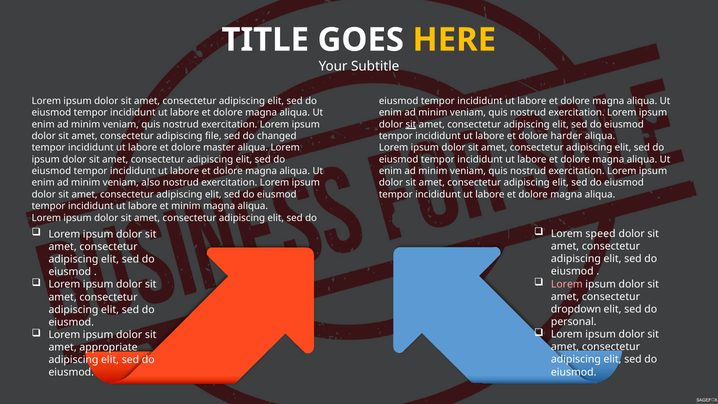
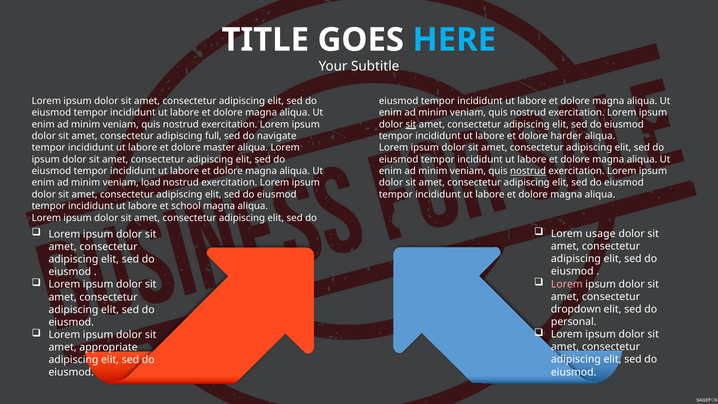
HERE colour: yellow -> light blue (454, 40)
file: file -> full (213, 136)
changed: changed -> navigate (277, 136)
nostrud underline: none -> present (528, 171)
also: also -> load (151, 183)
et minim: minim -> school (186, 206)
speed: speed -> usage (601, 234)
